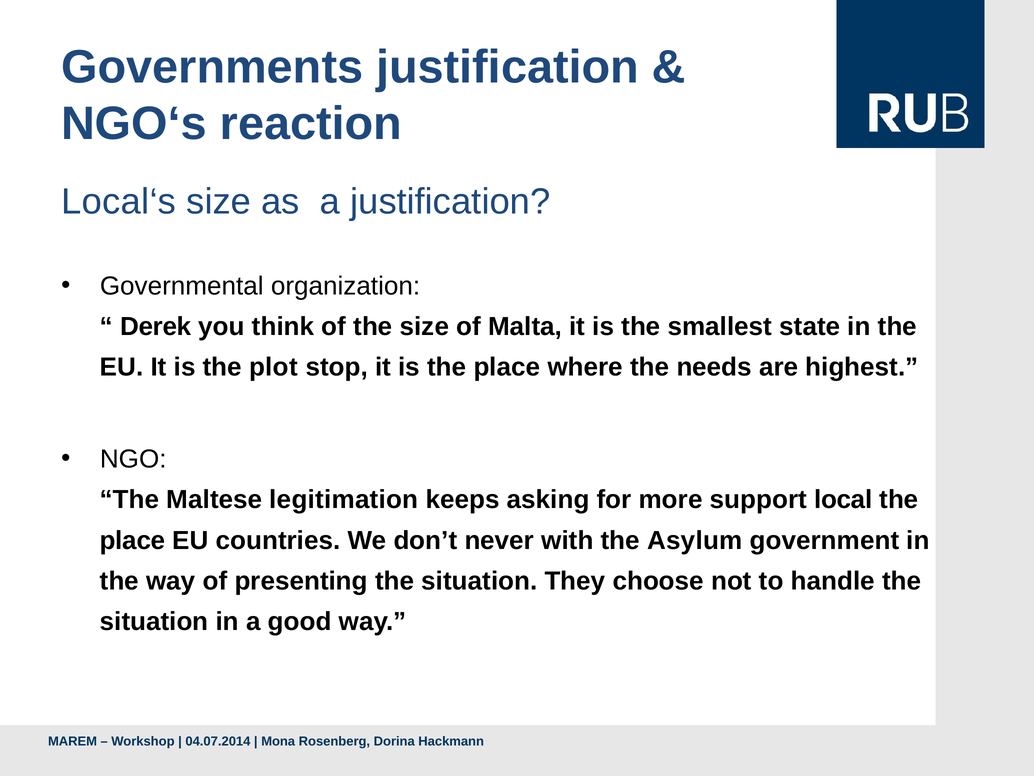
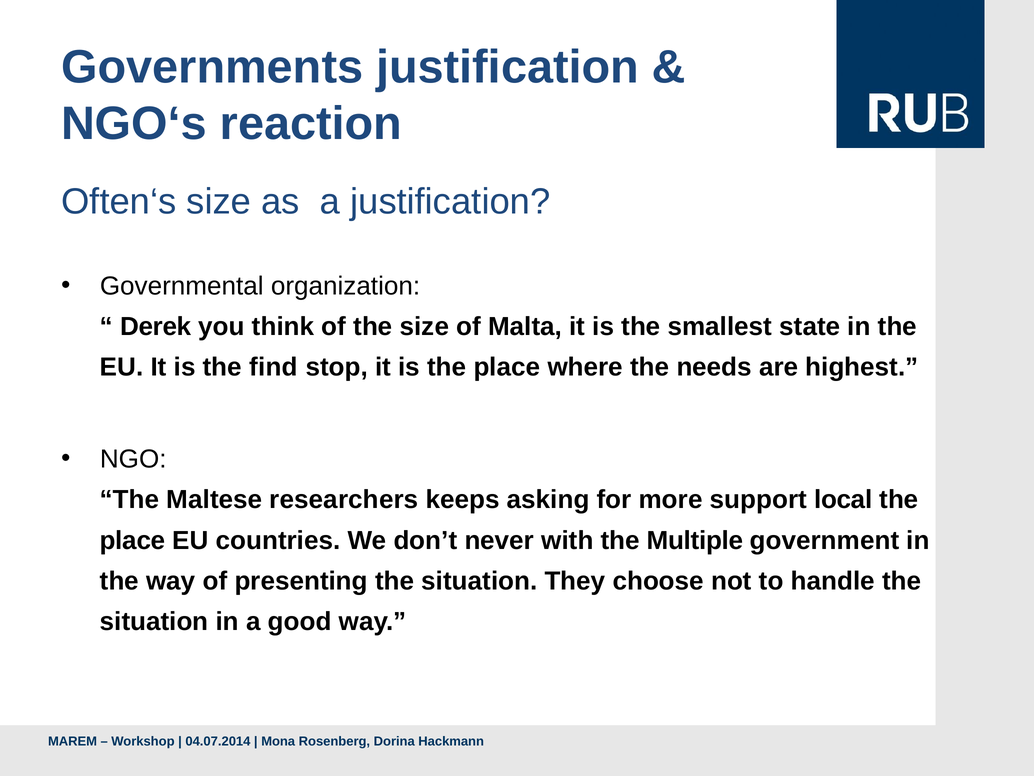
Local‘s: Local‘s -> Often‘s (119, 202)
plot: plot -> find (274, 367)
legitimation: legitimation -> researchers (344, 500)
Asylum: Asylum -> Multiple (695, 540)
